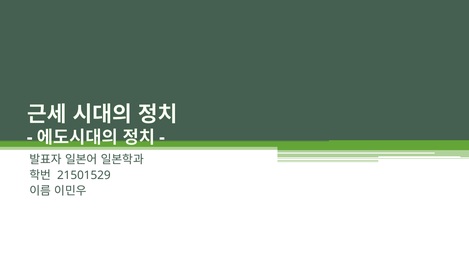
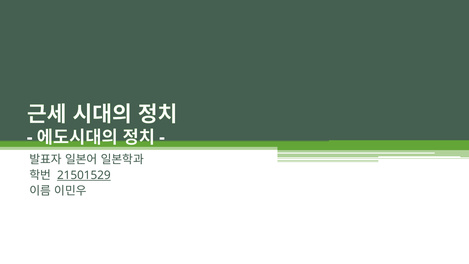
21501529 underline: none -> present (84, 175)
